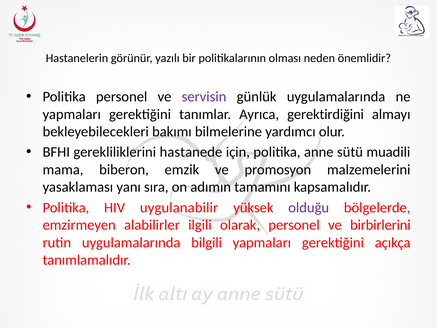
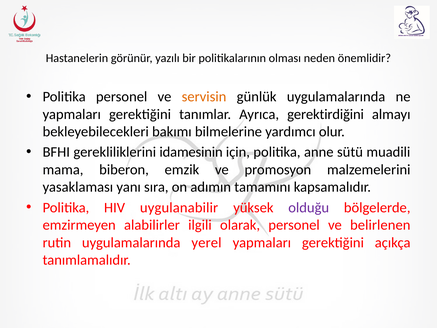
servisin colour: purple -> orange (204, 97)
hastanede: hastanede -> idamesinin (191, 152)
birbirlerini: birbirlerini -> belirlenen (380, 225)
bilgili: bilgili -> yerel (207, 242)
